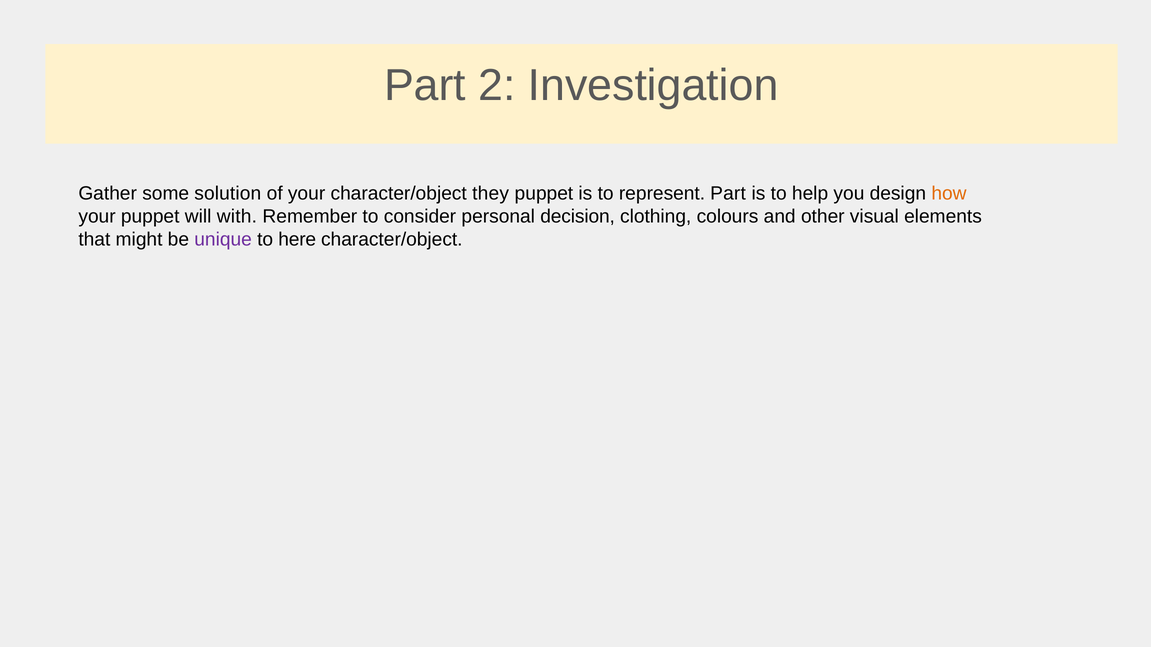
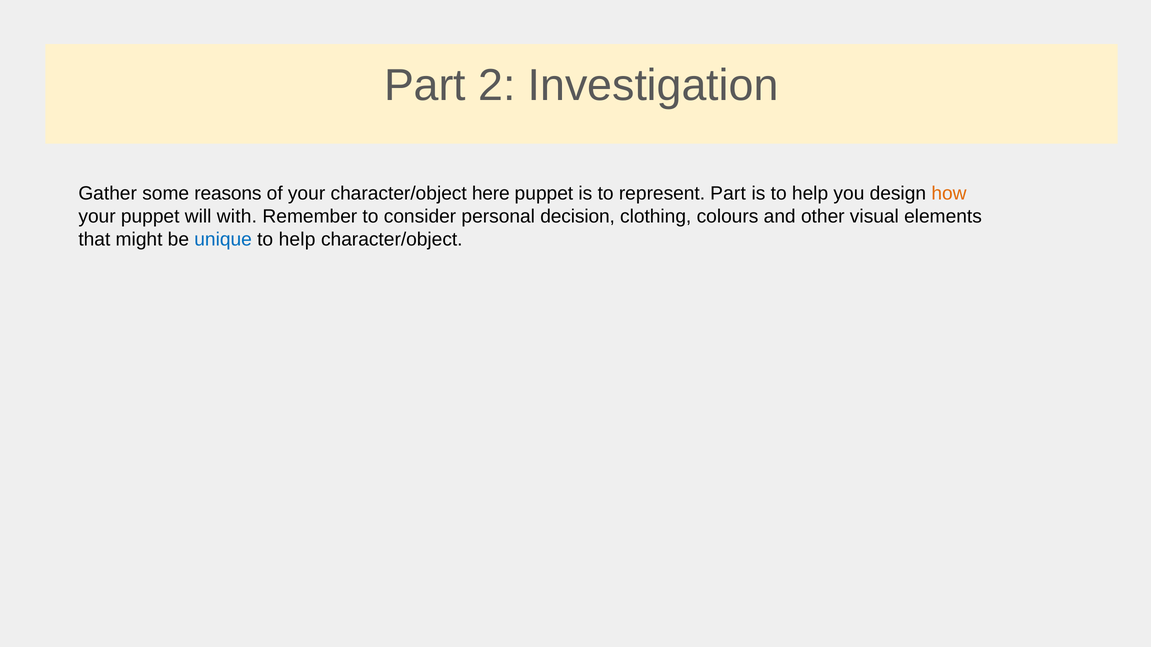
solution: solution -> reasons (228, 194)
they: they -> here (491, 194)
unique colour: purple -> blue (223, 240)
here: here -> help (297, 240)
